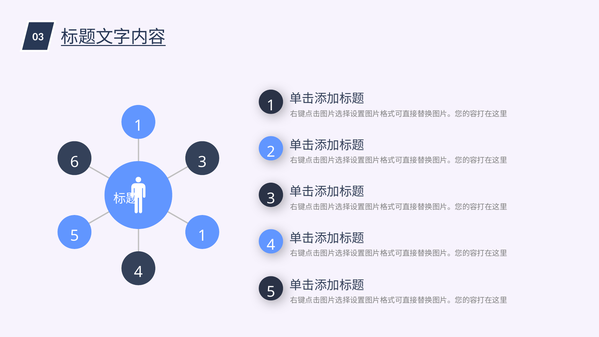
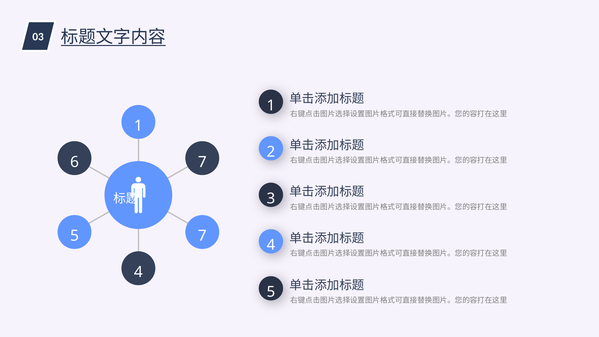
6 3: 3 -> 7 (202, 162)
5 1: 1 -> 7 (202, 236)
